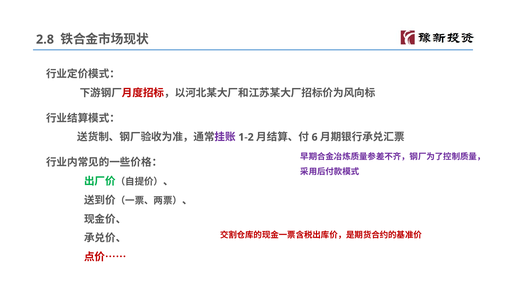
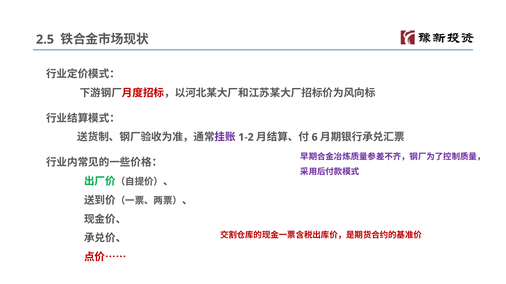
2.8: 2.8 -> 2.5 (45, 40)
